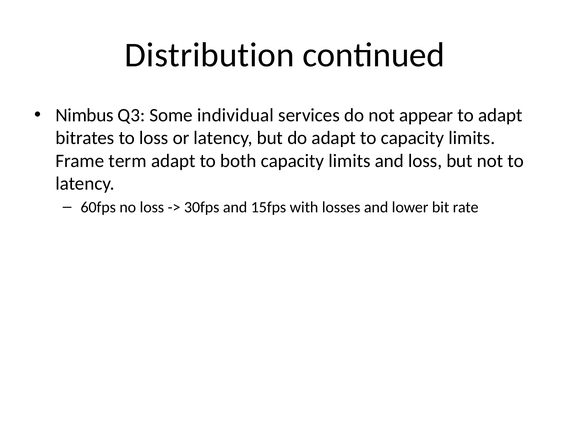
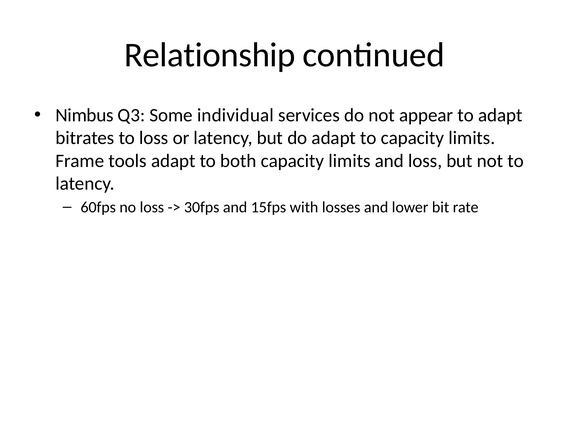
Distribution: Distribution -> Relationship (210, 55)
term: term -> tools (128, 161)
